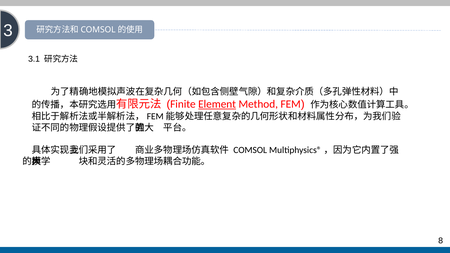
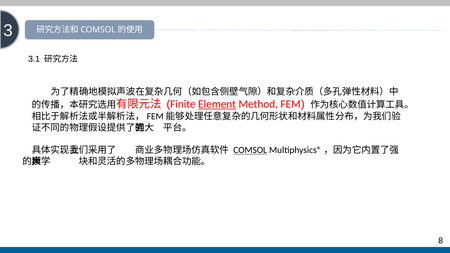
COMSOL underline: none -> present (250, 150)
